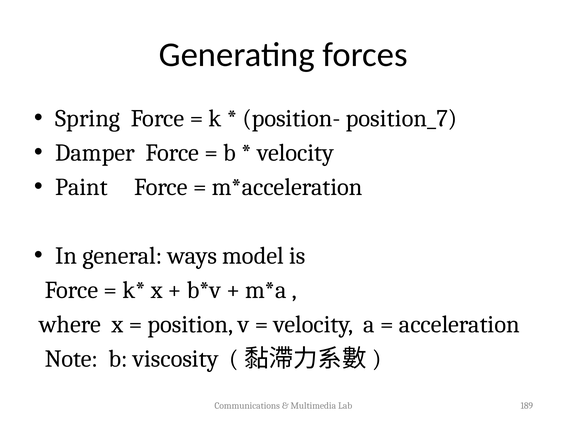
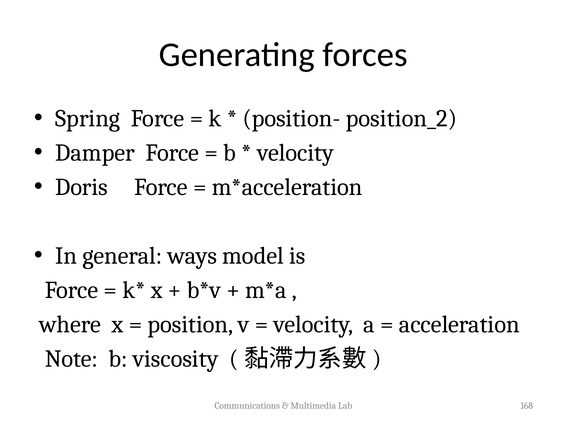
position_7: position_7 -> position_2 (401, 118)
Paint: Paint -> Doris (81, 187)
189: 189 -> 168 (527, 406)
